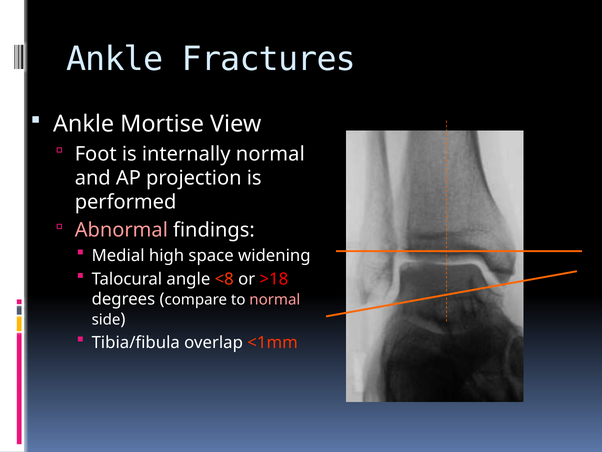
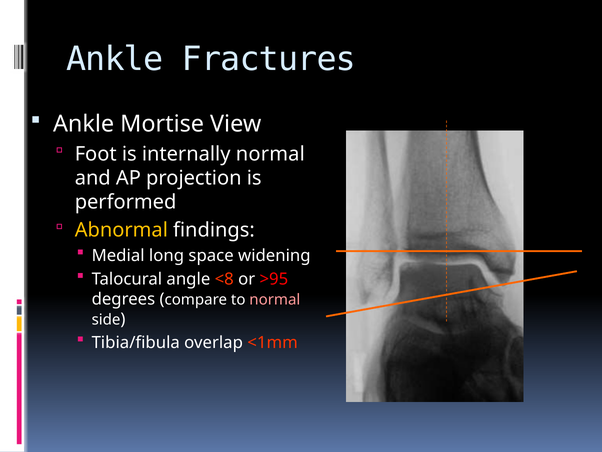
Abnormal colour: pink -> yellow (121, 230)
high: high -> long (167, 255)
>18: >18 -> >95 (274, 279)
